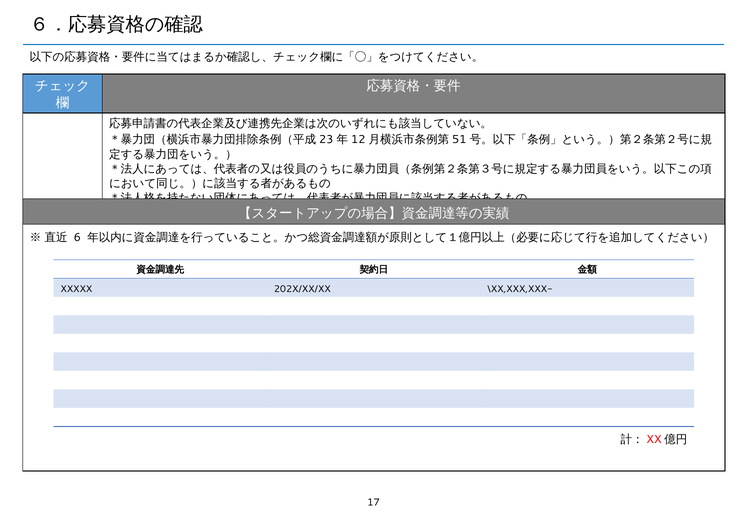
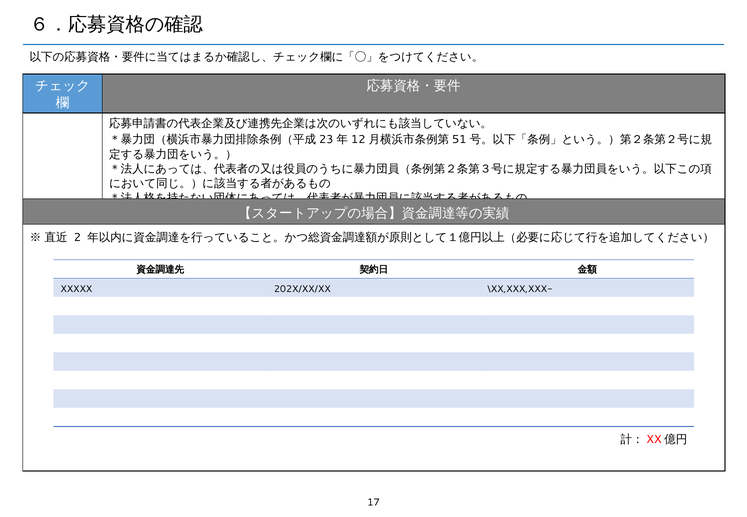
6: 6 -> 2 (77, 237)
